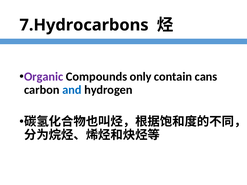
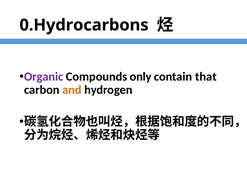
7.Hydrocarbons: 7.Hydrocarbons -> 0.Hydrocarbons (84, 25)
cans: cans -> that (206, 77)
and colour: blue -> orange (72, 90)
